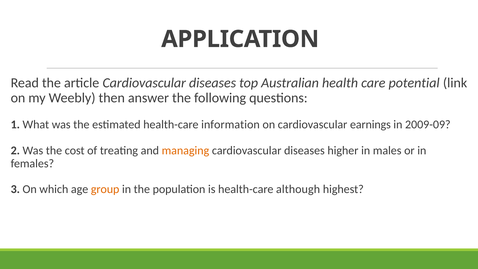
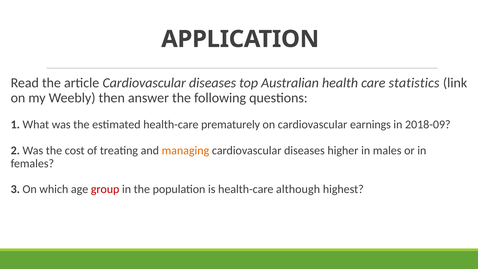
potential: potential -> statistics (414, 83)
information: information -> prematurely (231, 125)
2009-09: 2009-09 -> 2018-09 (428, 125)
group colour: orange -> red (105, 189)
